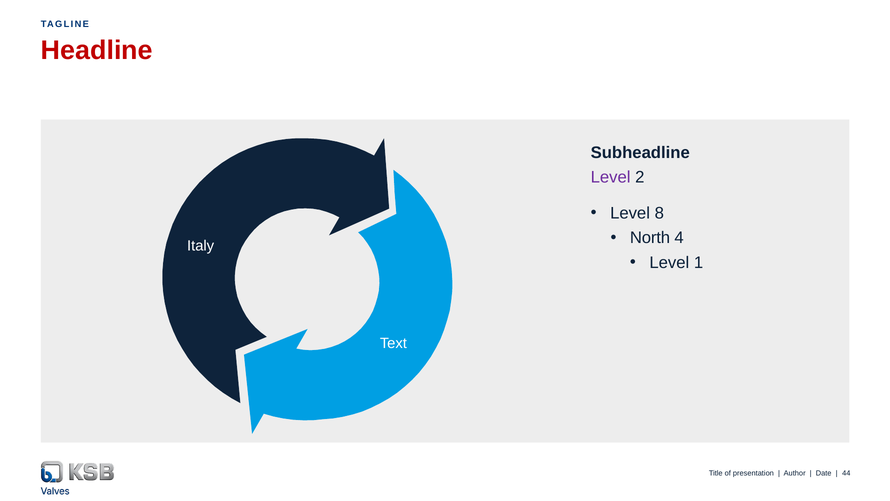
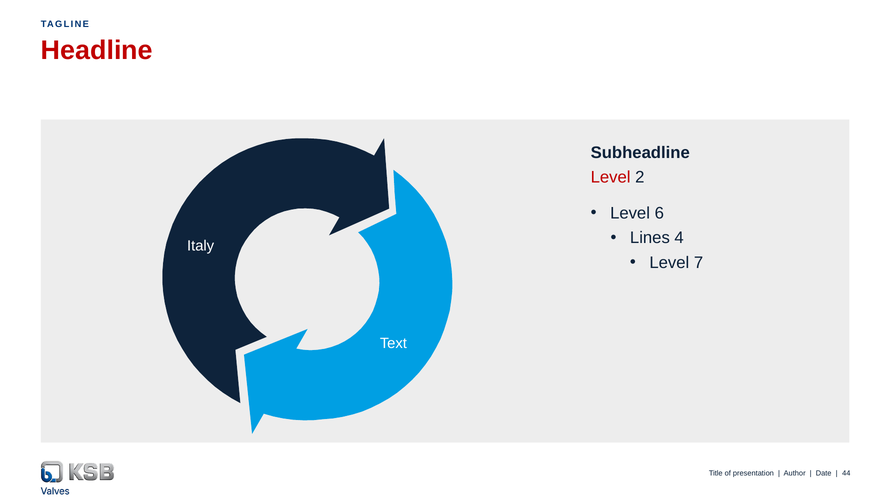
Level colour: purple -> red (611, 177)
8: 8 -> 6 (659, 213)
North: North -> Lines (650, 238)
1: 1 -> 7 (699, 262)
